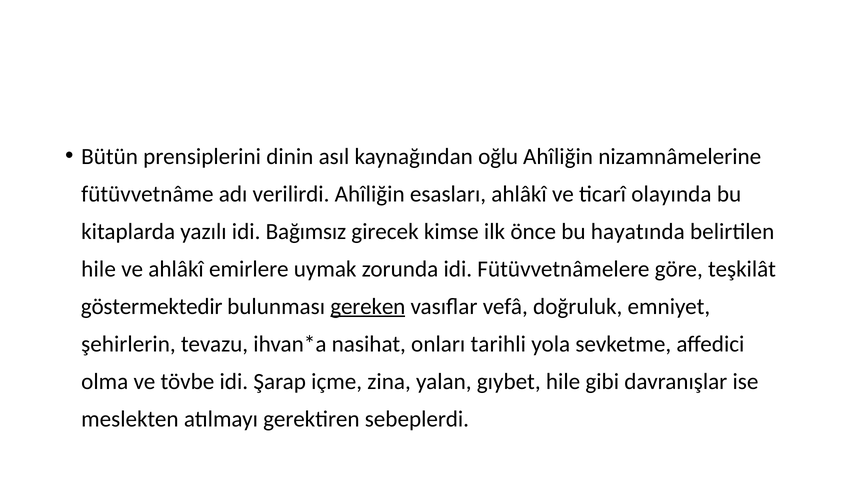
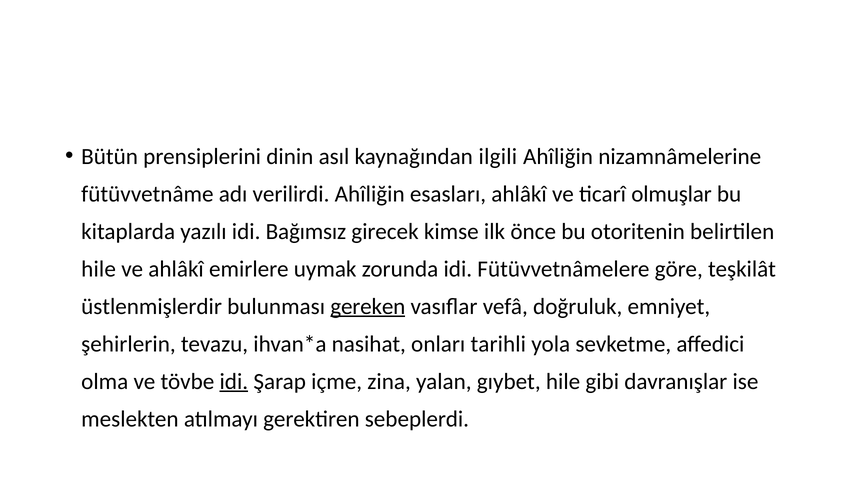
oğlu: oğlu -> ilgili (498, 156)
olayında: olayında -> olmuşlar (672, 194)
hayatında: hayatında -> otoritenin (638, 231)
göstermektedir: göstermektedir -> üstlenmişlerdir (152, 306)
idi underline: none -> present (234, 381)
